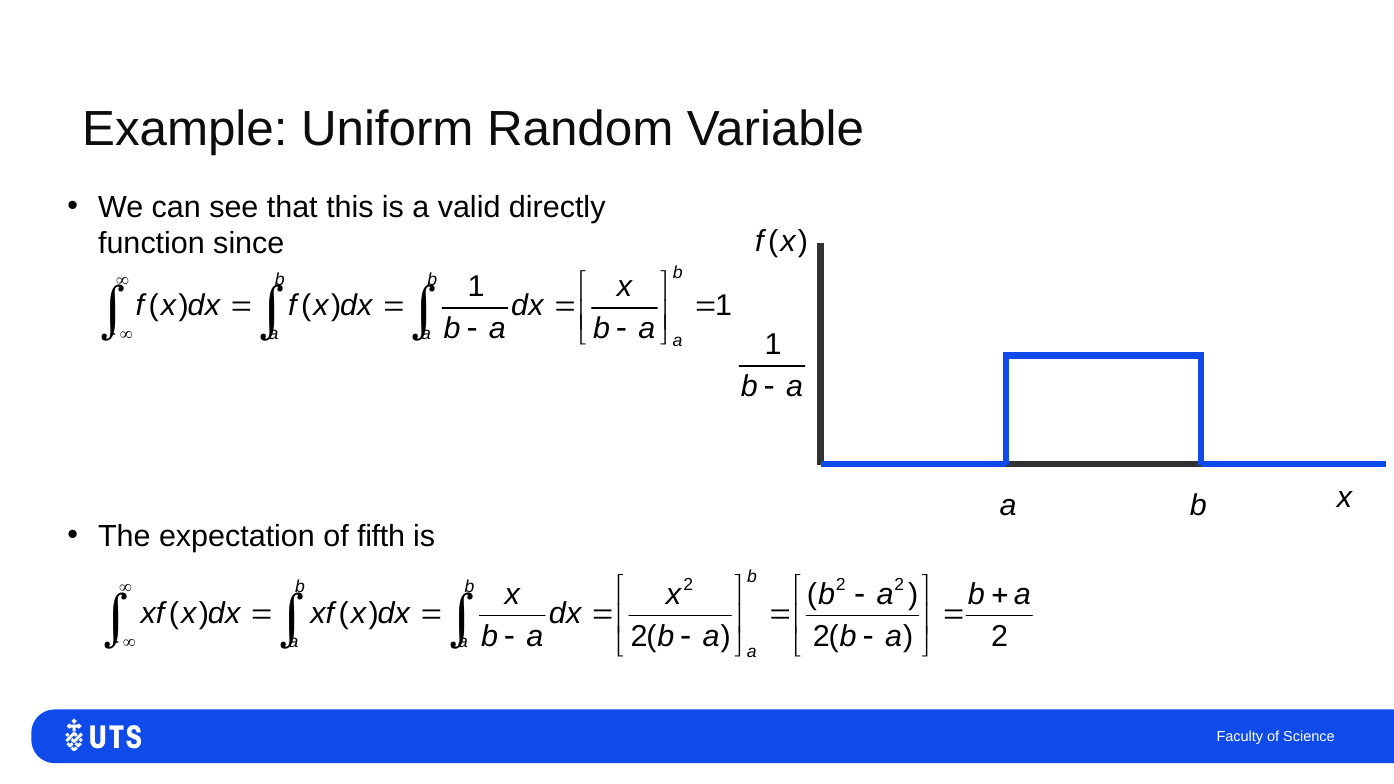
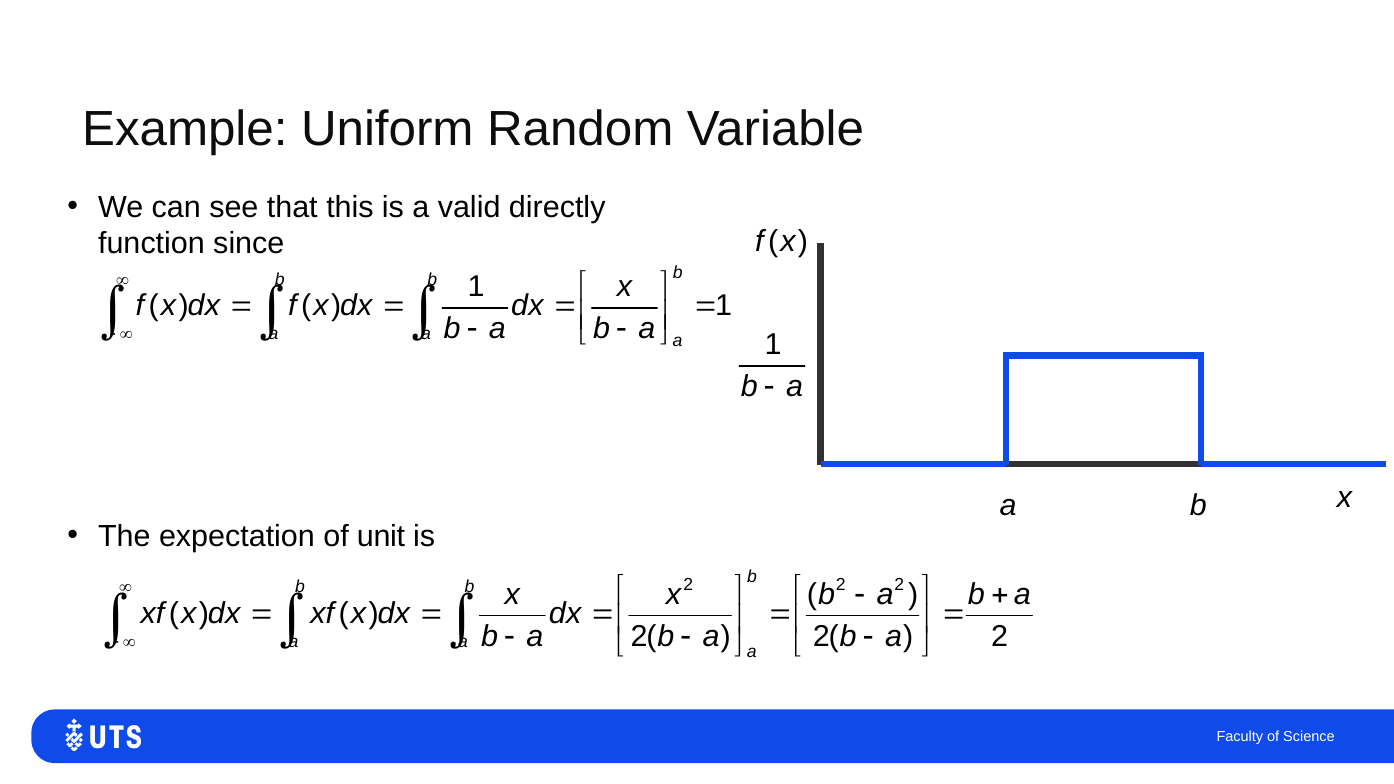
fifth: fifth -> unit (381, 537)
